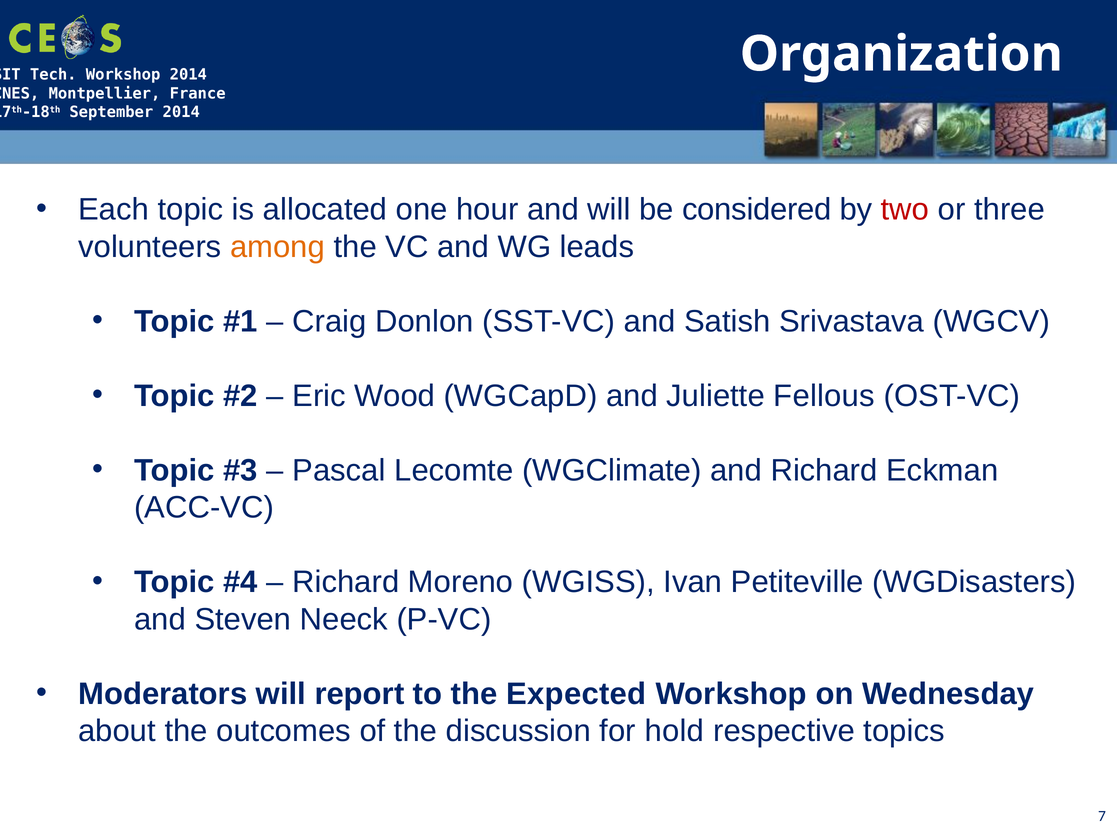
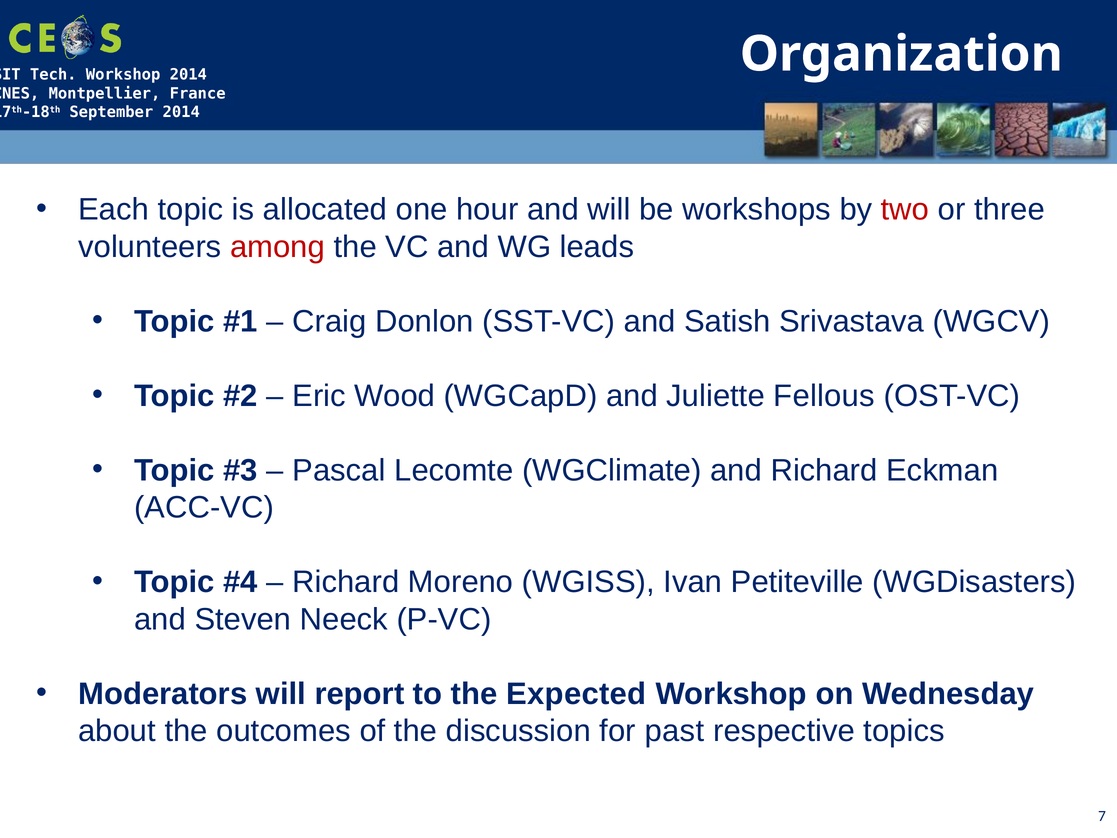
considered: considered -> workshops (757, 210)
among colour: orange -> red (278, 247)
hold: hold -> past (674, 731)
